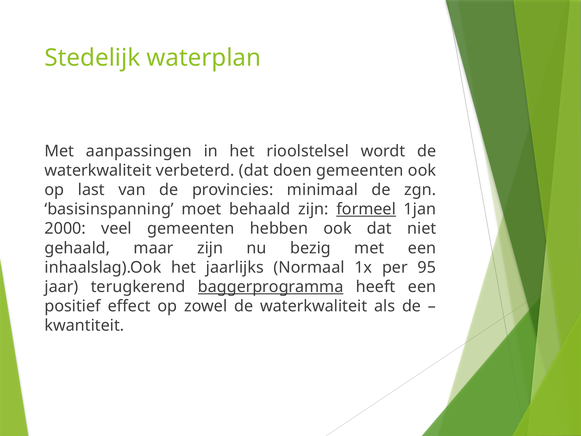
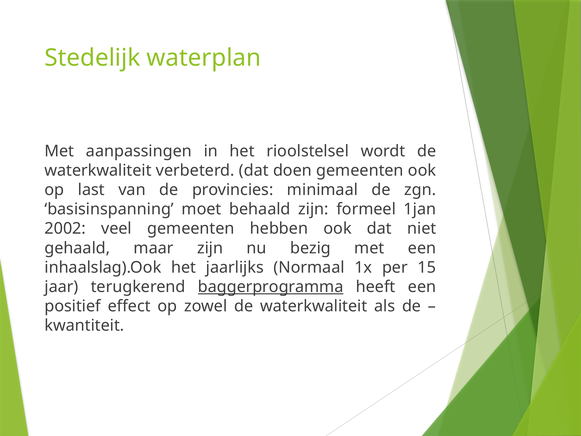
formeel underline: present -> none (366, 209)
2000: 2000 -> 2002 (65, 229)
95: 95 -> 15 (427, 267)
